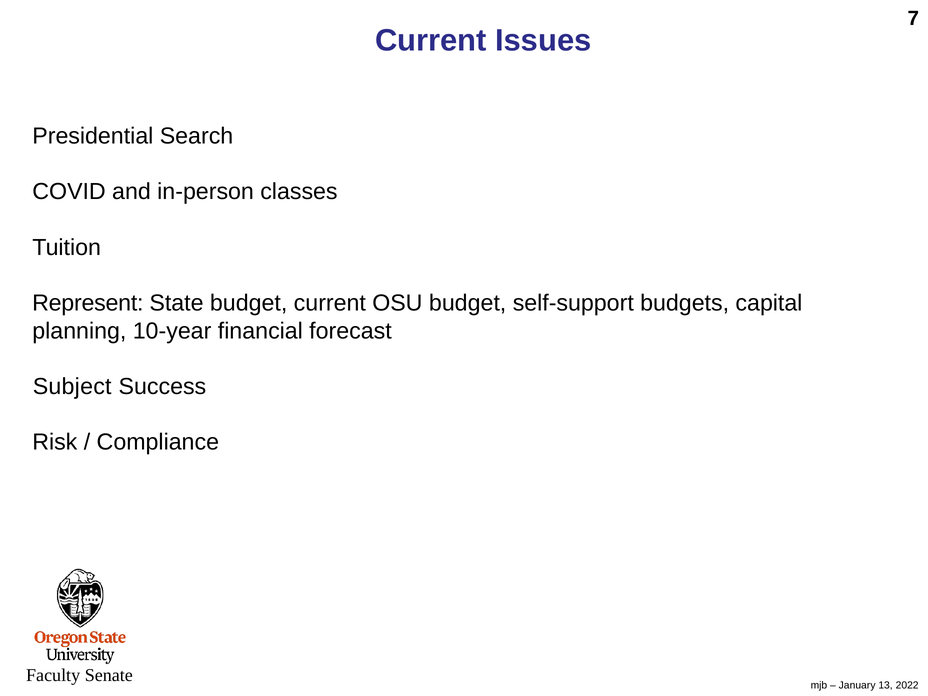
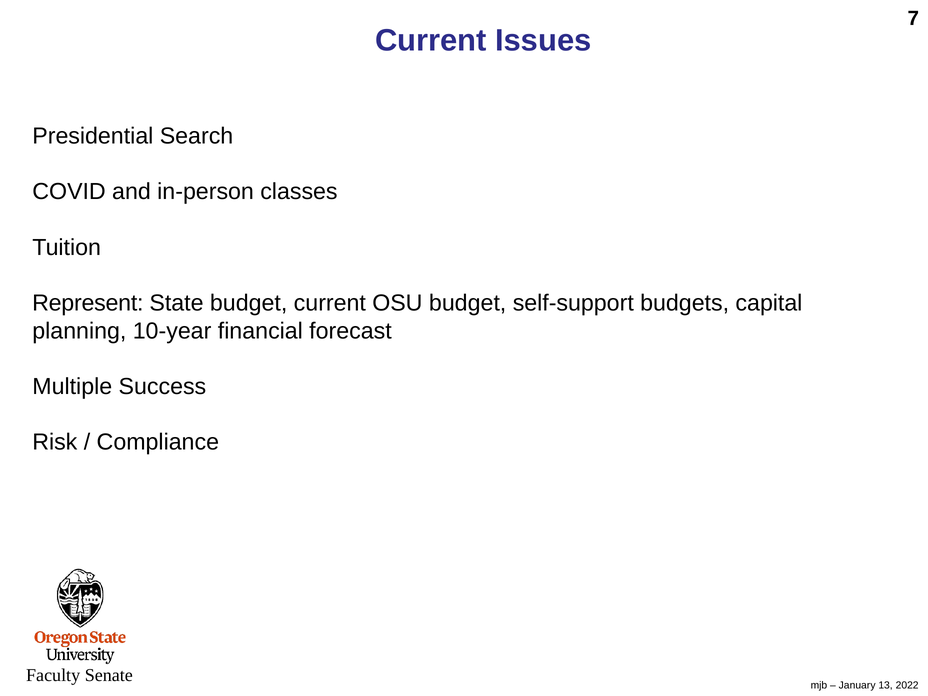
Subject: Subject -> Multiple (72, 387)
